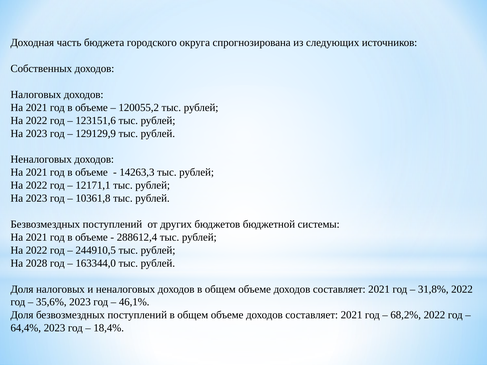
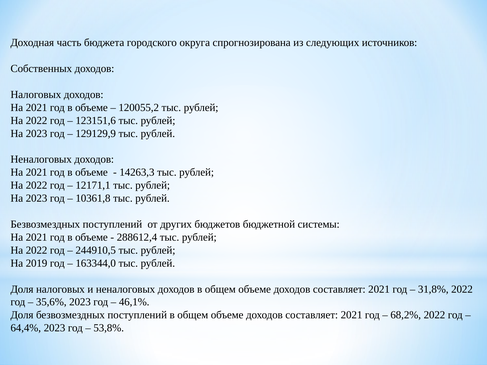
2028: 2028 -> 2019 (37, 263)
18,4%: 18,4% -> 53,8% (109, 328)
